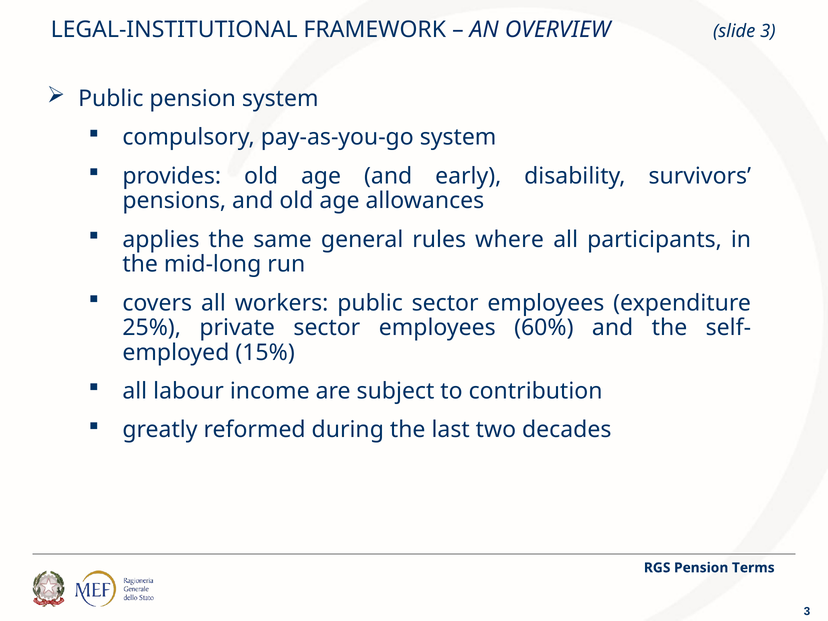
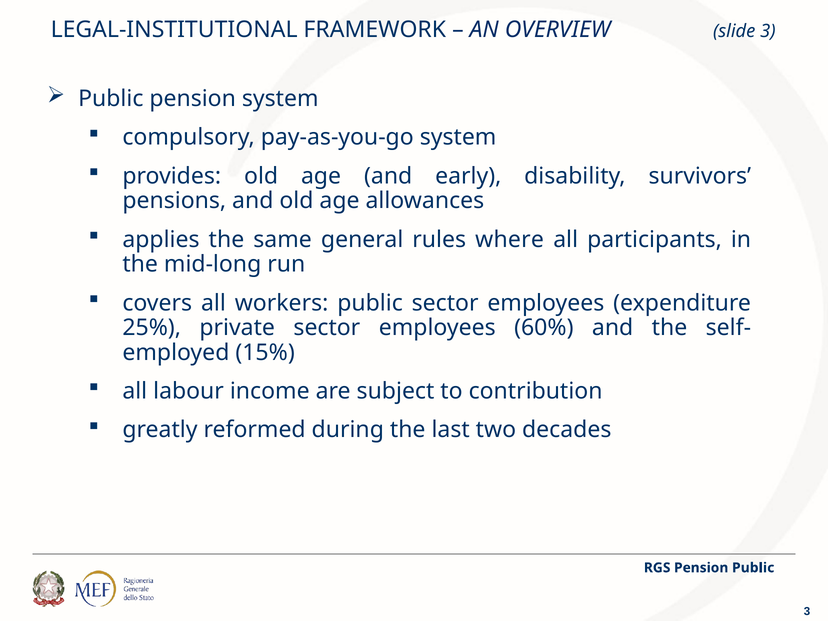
Pension Terms: Terms -> Public (753, 568)
